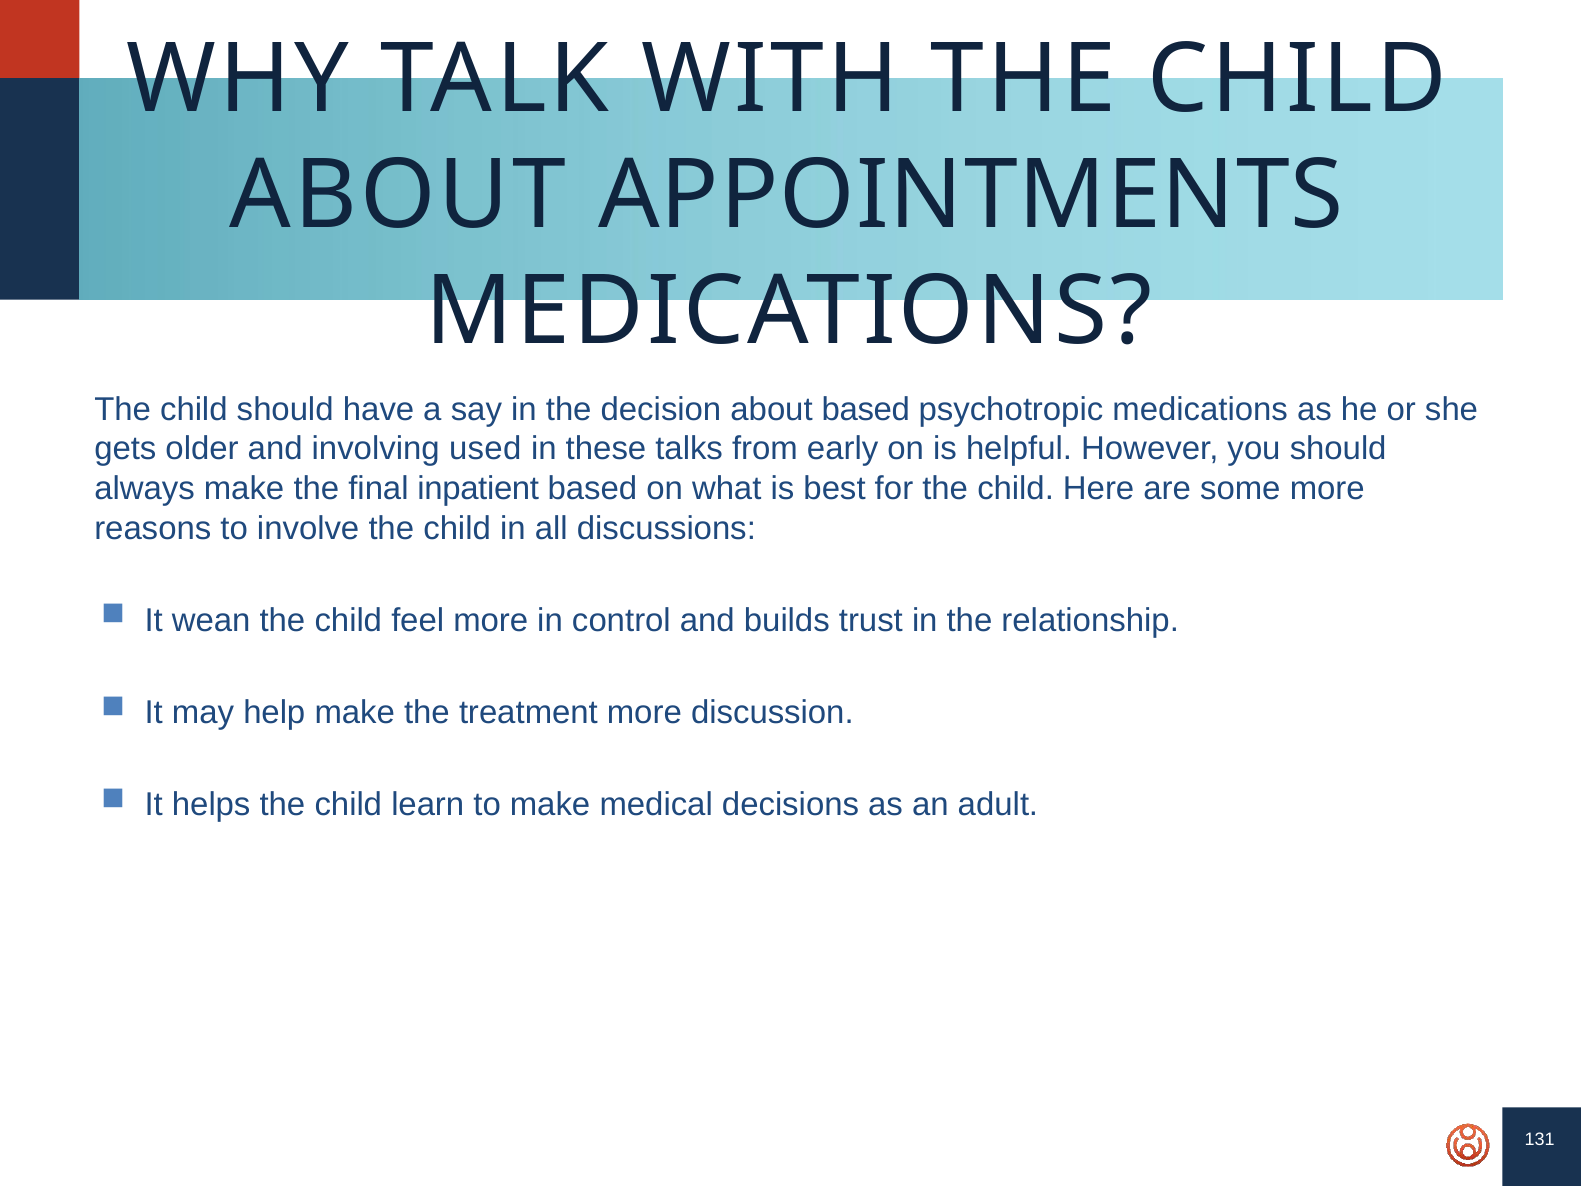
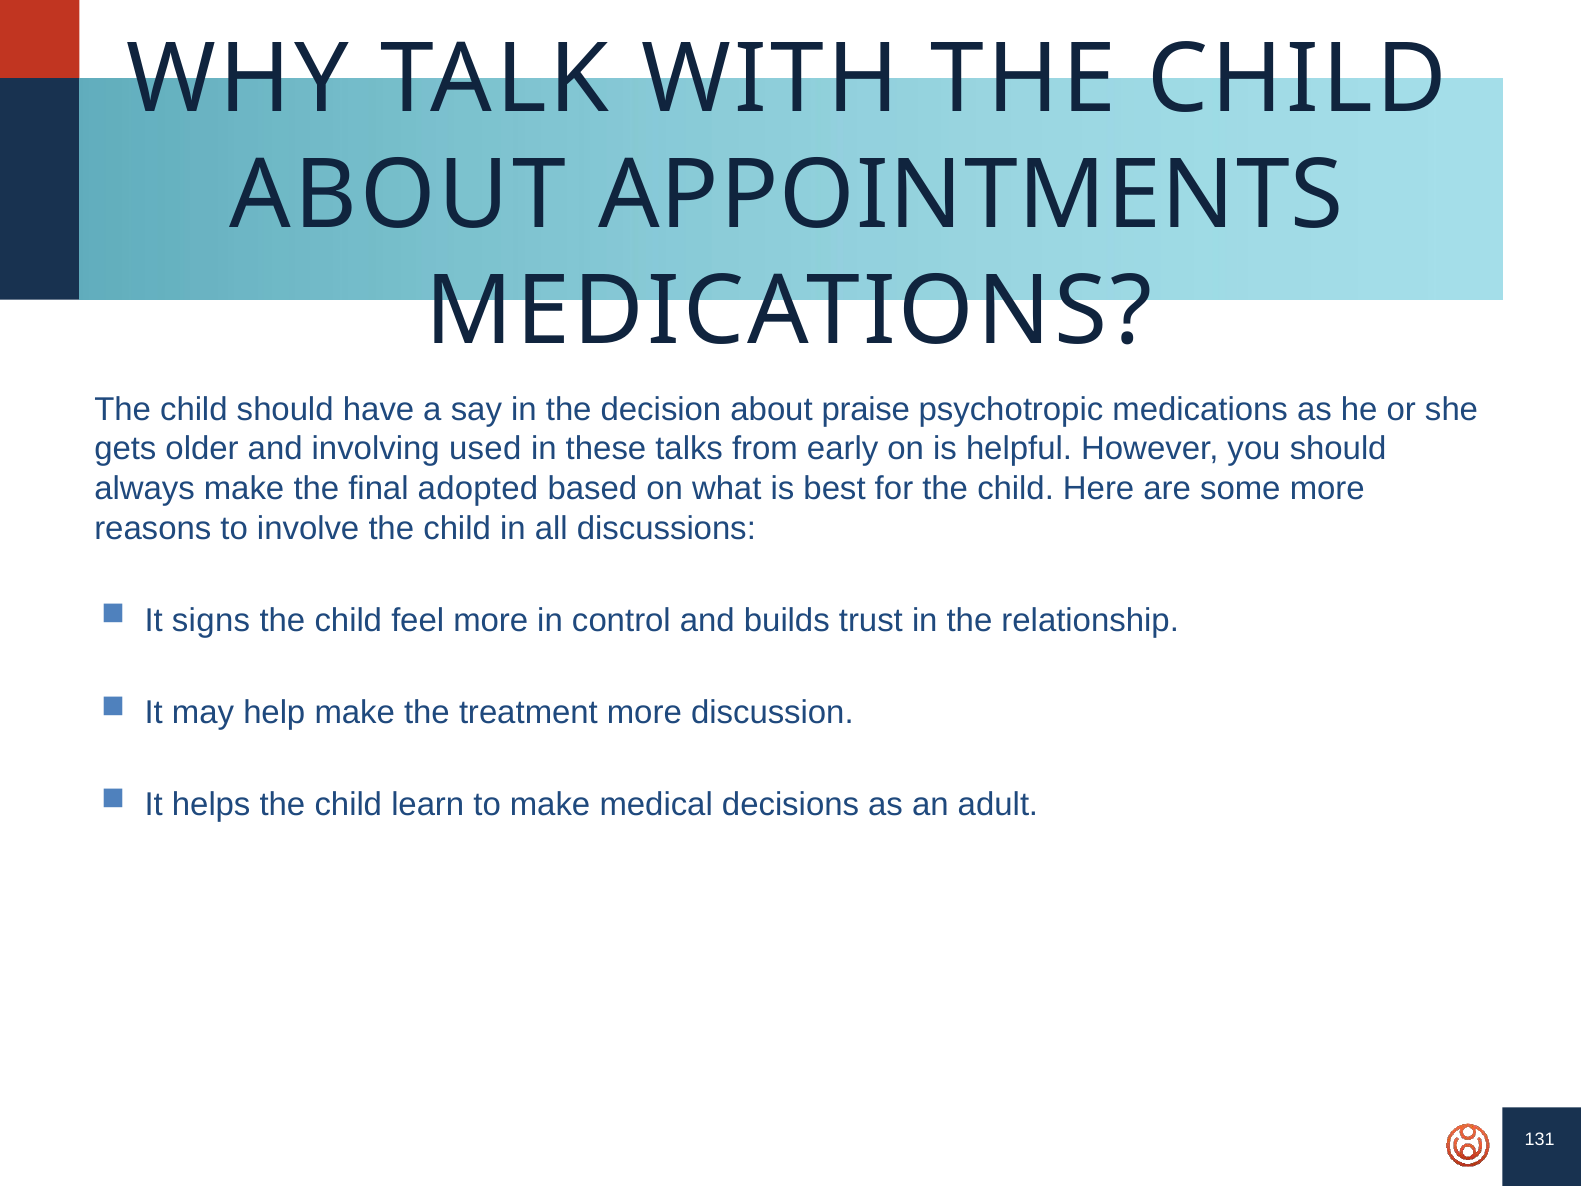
about based: based -> praise (866, 409)
inpatient: inpatient -> adopted (478, 489)
wean: wean -> signs (211, 620)
